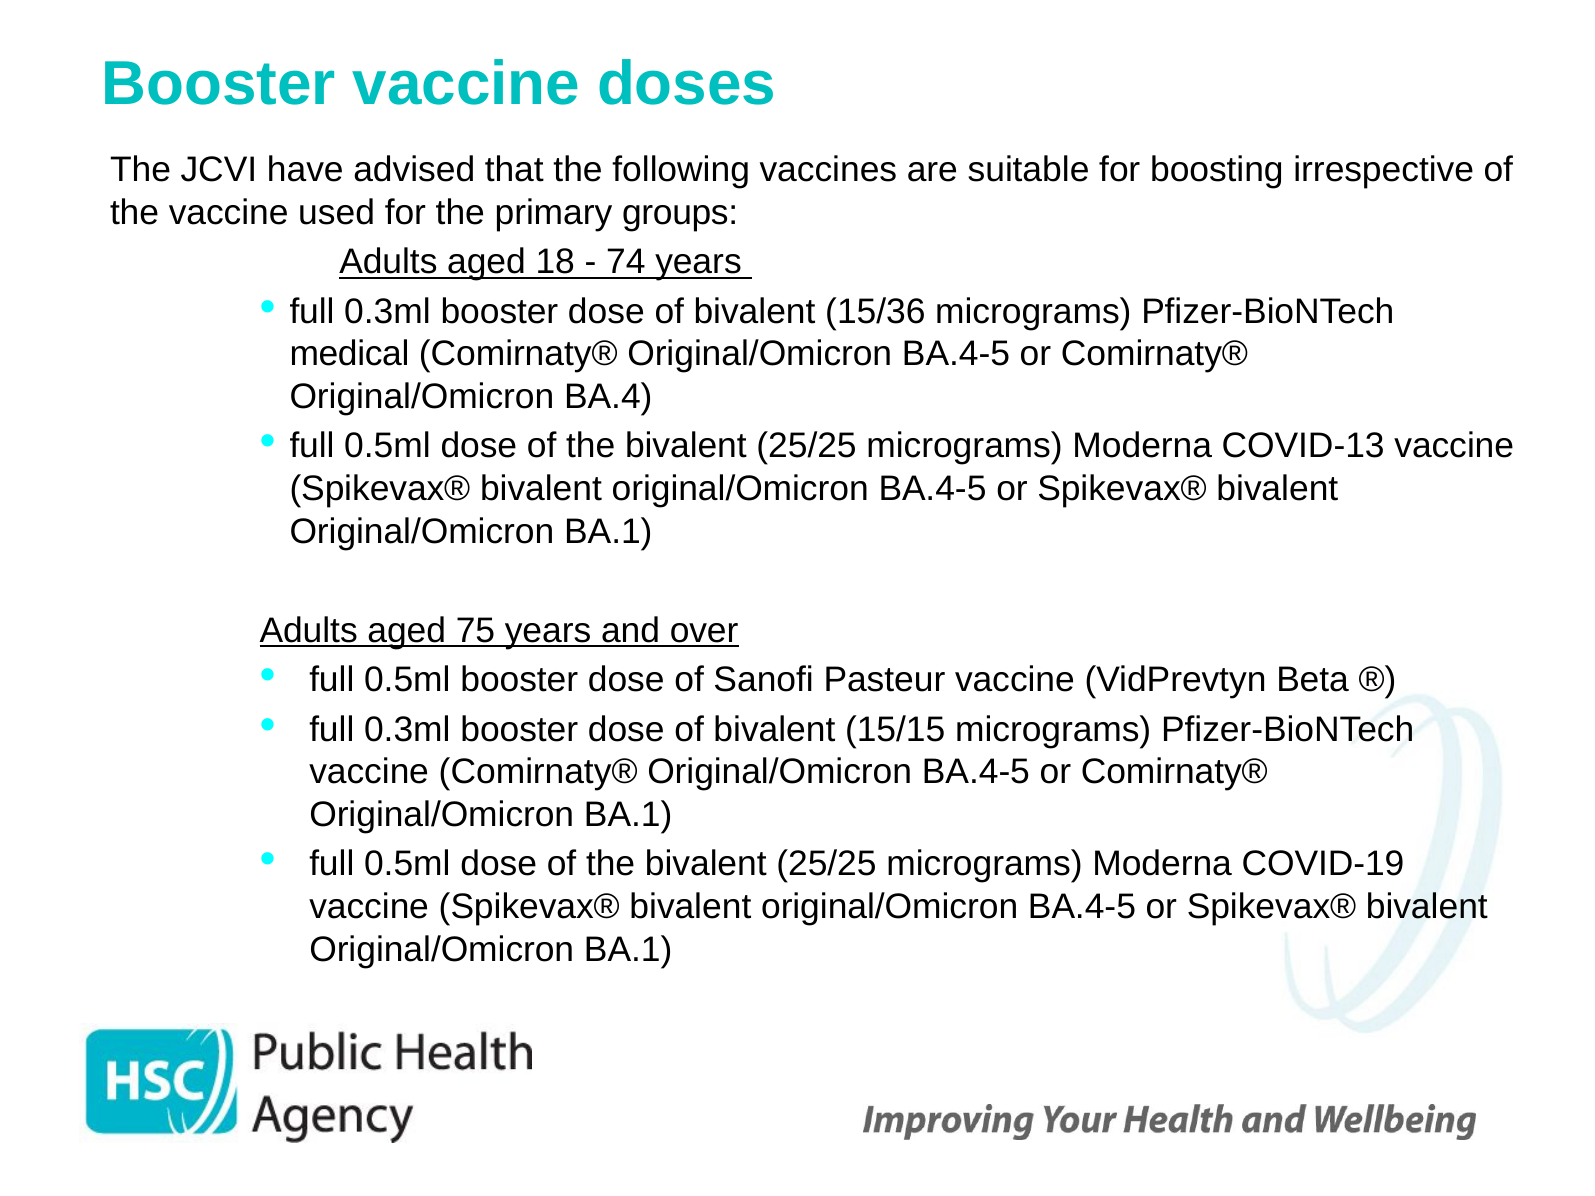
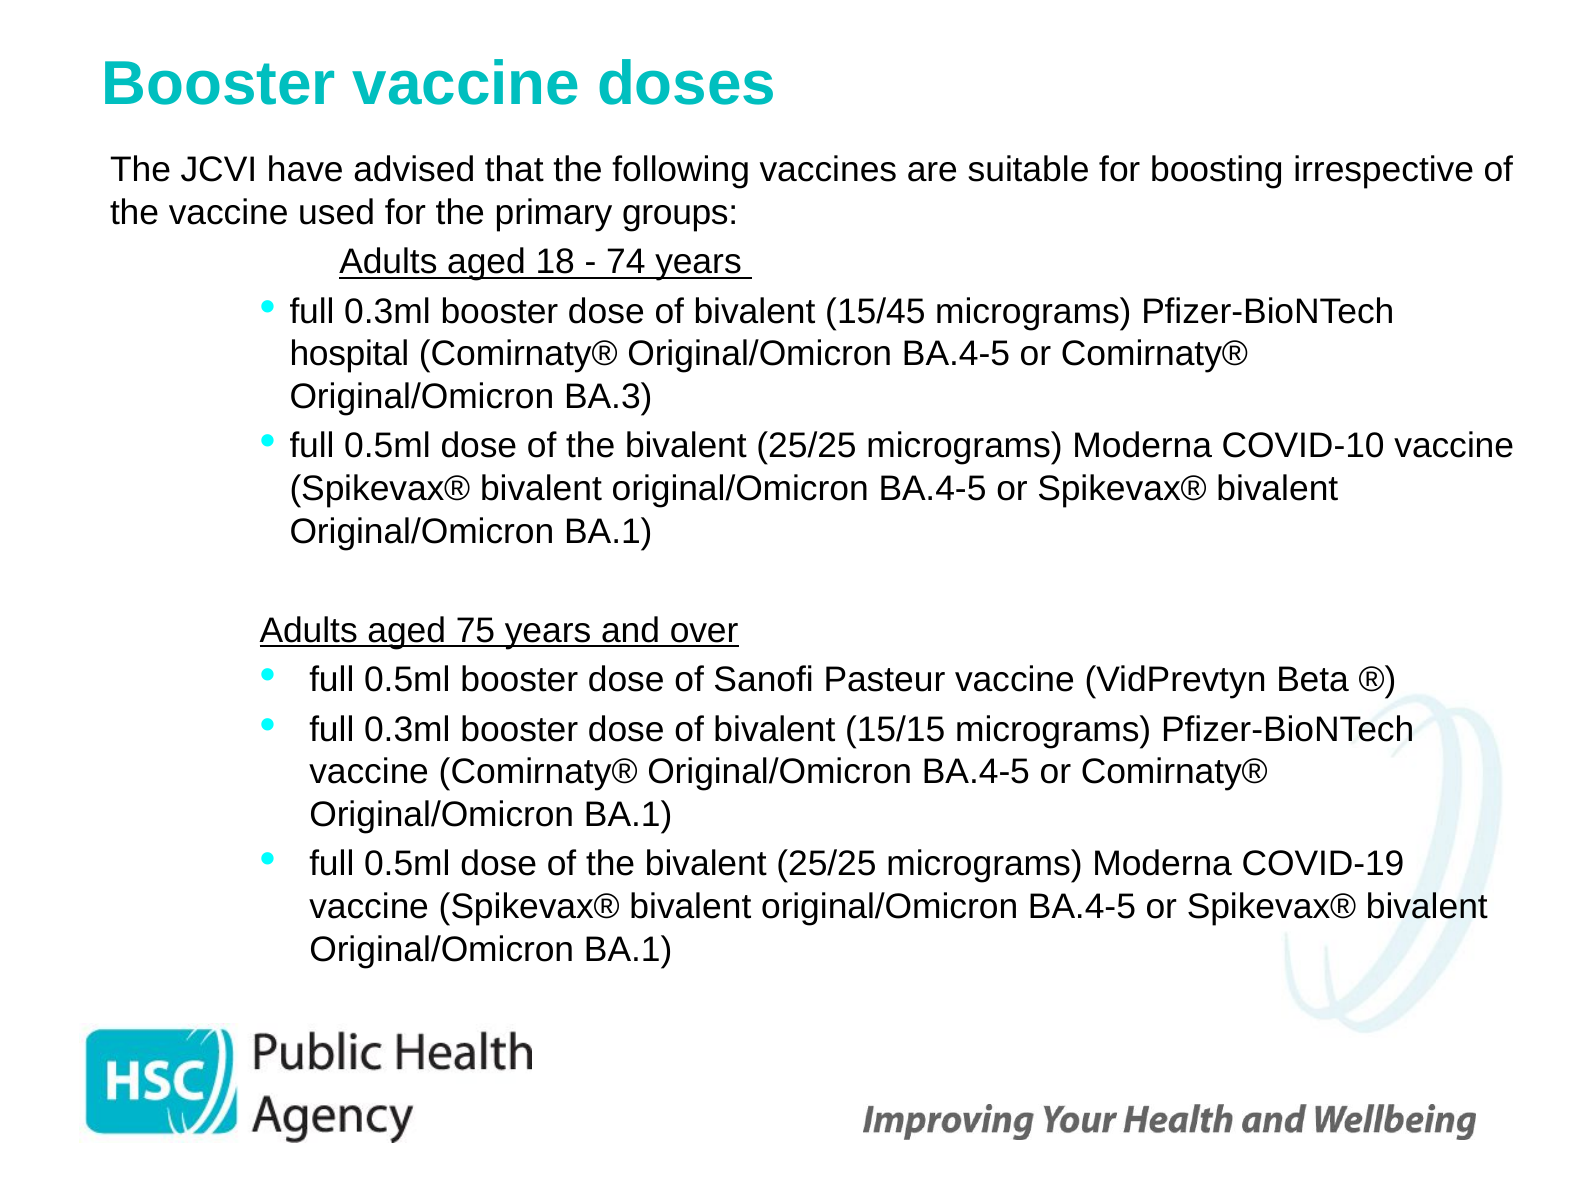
15/36: 15/36 -> 15/45 (875, 312)
medical: medical -> hospital (349, 354)
BA.4: BA.4 -> BA.3 (608, 397)
COVID-13: COVID-13 -> COVID-10 (1303, 446)
